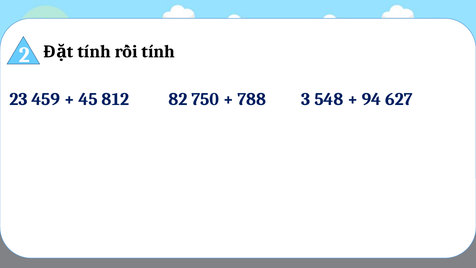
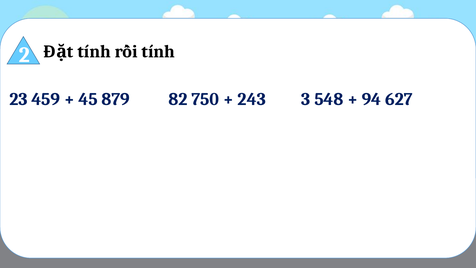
812: 812 -> 879 (116, 99)
788: 788 -> 243 (252, 99)
